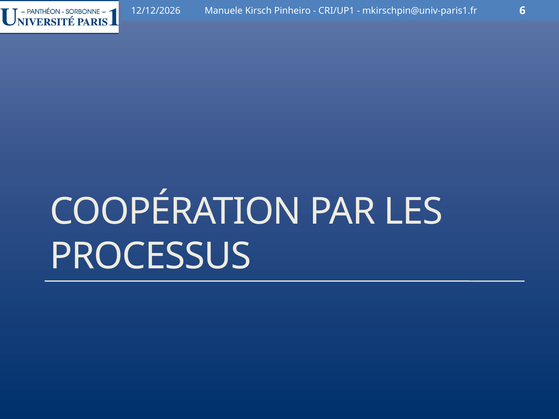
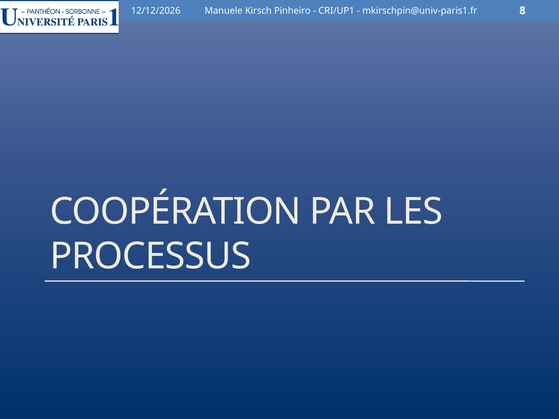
6: 6 -> 8 (522, 11)
